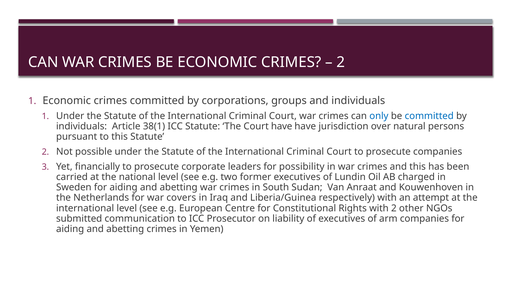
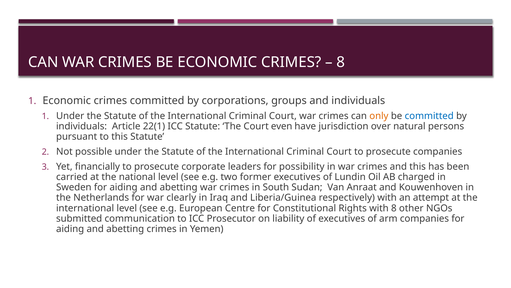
2: 2 -> 8 (341, 62)
only colour: blue -> orange (379, 116)
38(1: 38(1 -> 22(1 (154, 126)
Court have: have -> even (282, 126)
covers: covers -> clearly (181, 197)
with 2: 2 -> 8 (394, 208)
